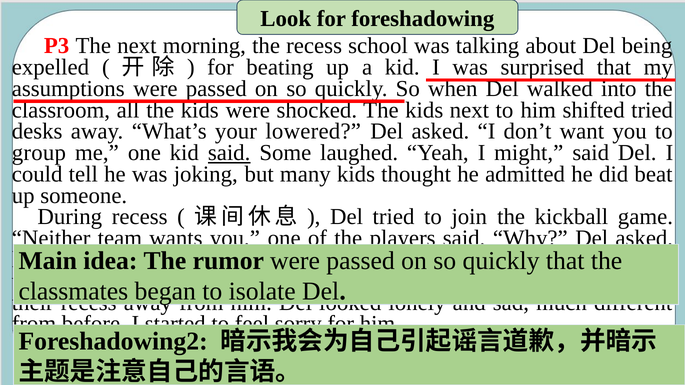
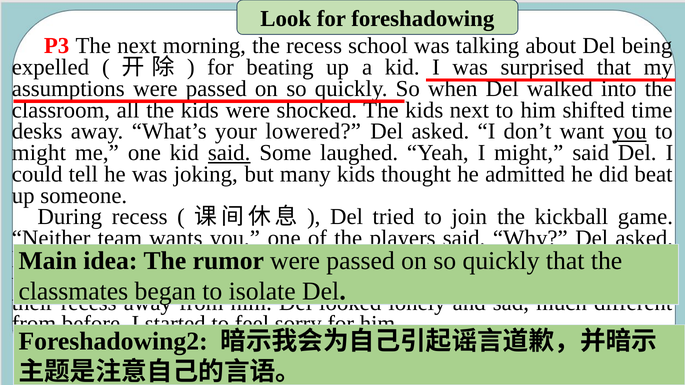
shifted tried: tried -> time (652, 110)
you underline: none -> present (630, 132)
group: group -> might (39, 153)
